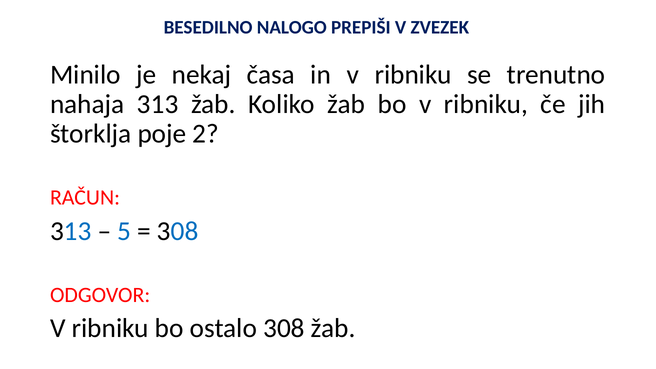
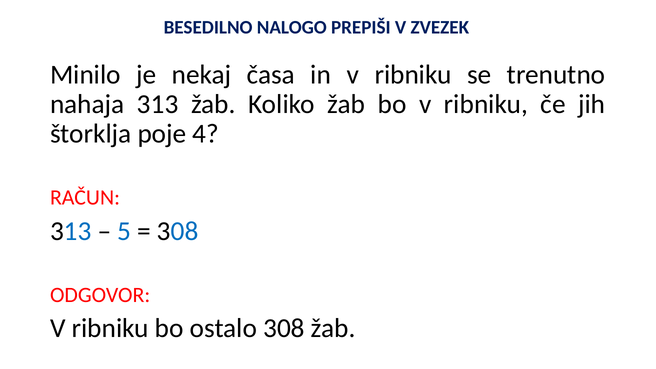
2: 2 -> 4 (206, 134)
